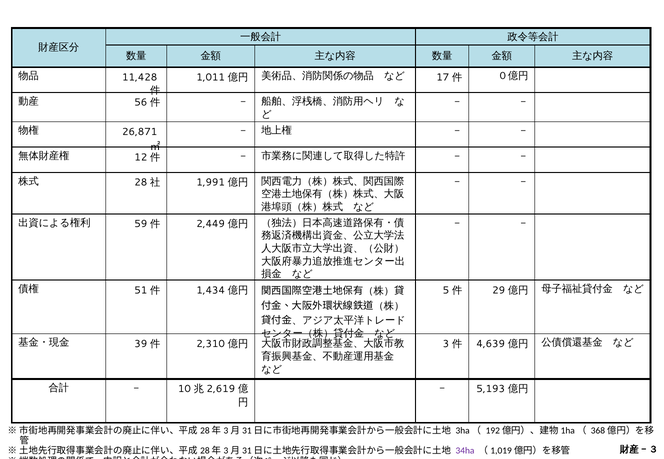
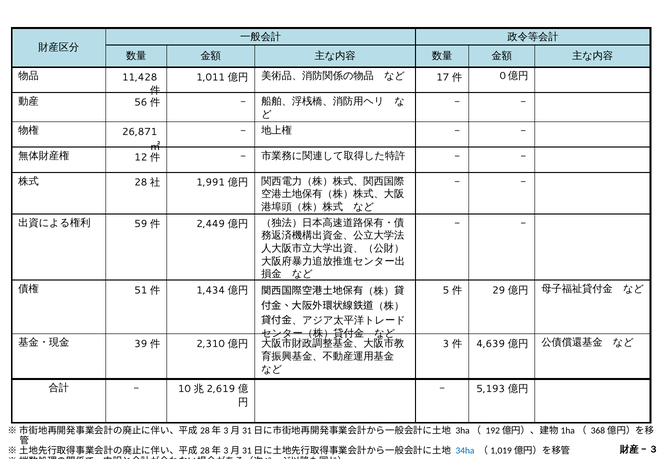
34ha colour: purple -> blue (465, 452)
